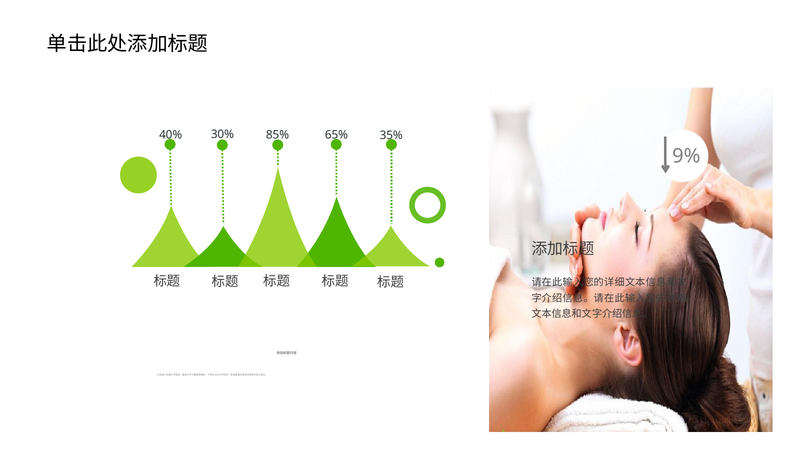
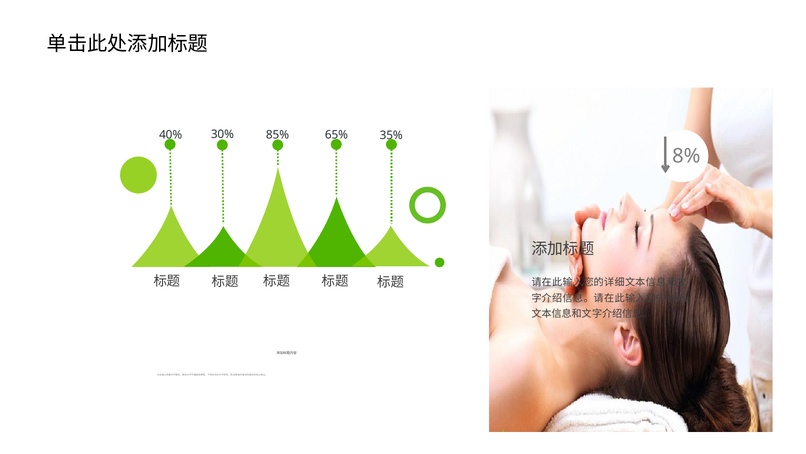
9%: 9% -> 8% (686, 156)
